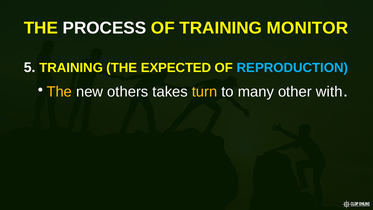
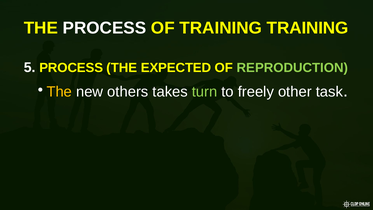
TRAINING MONITOR: MONITOR -> TRAINING (308, 28)
5 TRAINING: TRAINING -> PROCESS (71, 68)
REPRODUCTION colour: light blue -> light green (292, 68)
turn colour: yellow -> light green (205, 92)
many: many -> freely (256, 92)
with: with -> task (329, 92)
